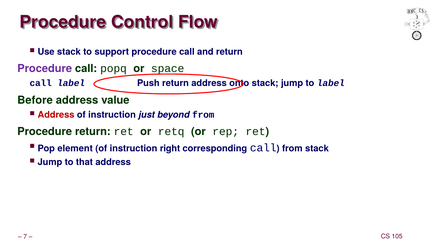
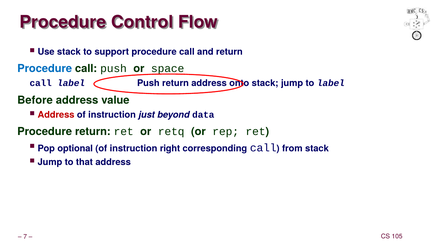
Procedure colour: purple -> blue (45, 69)
call popq: popq -> push (114, 69)
beyond from: from -> data (203, 115)
element: element -> optional (75, 149)
